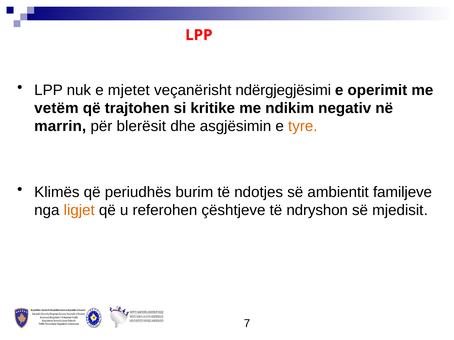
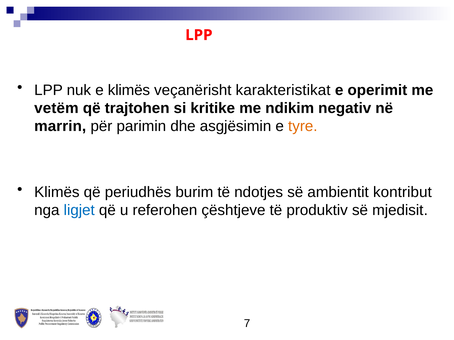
e mjetet: mjetet -> klimës (129, 90)
ndërgjegjësimi: ndërgjegjësimi -> karakteristikat (283, 90)
blerësit: blerësit -> parimin (141, 126)
familjeve: familjeve -> kontribut (402, 192)
ligjet colour: orange -> blue (79, 210)
ndryshon: ndryshon -> produktiv (317, 210)
